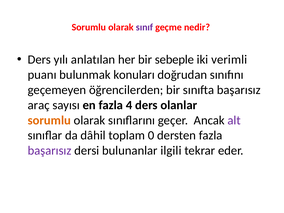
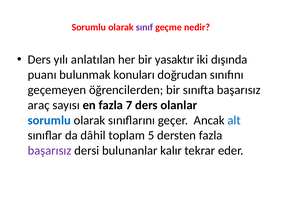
sebeple: sebeple -> yasaktır (174, 60)
verimli: verimli -> dışında (229, 60)
4: 4 -> 7 (129, 105)
sorumlu colour: orange -> blue (49, 120)
alt colour: purple -> blue (234, 120)
0: 0 -> 5 (151, 135)
ilgili: ilgili -> kalır (171, 151)
